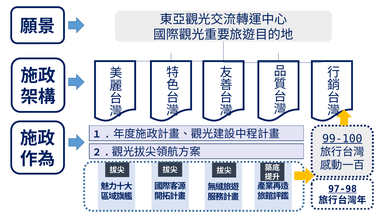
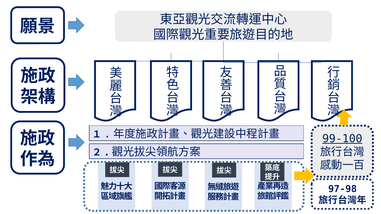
97-98 underline: present -> none (343, 189)
